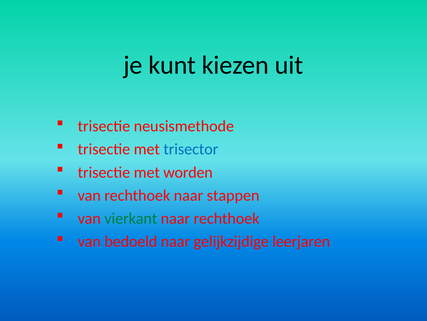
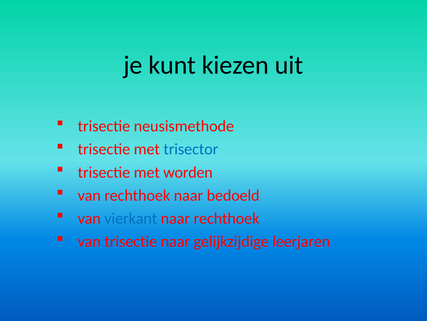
stappen: stappen -> bedoeld (233, 195)
vierkant colour: green -> blue (131, 218)
van bedoeld: bedoeld -> trisectie (131, 241)
